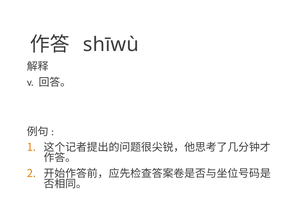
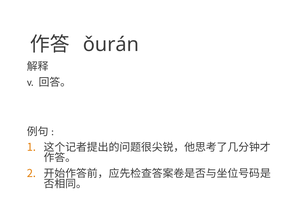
shīwù: shīwù -> ǒurán (111, 45)
